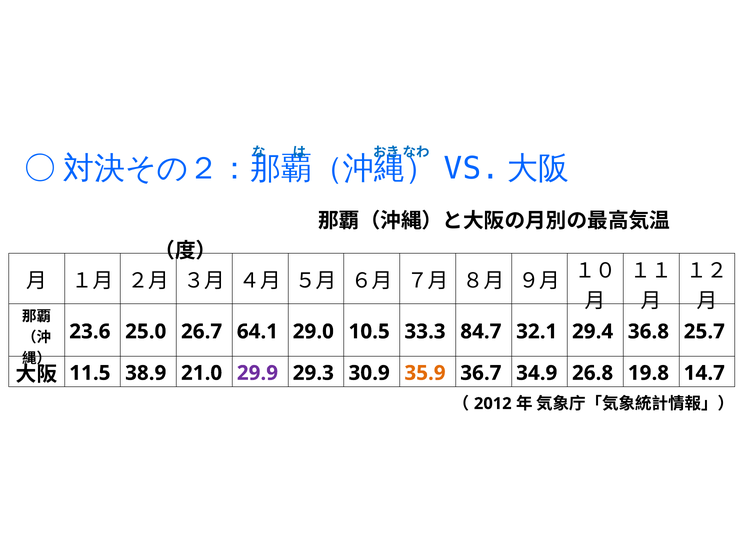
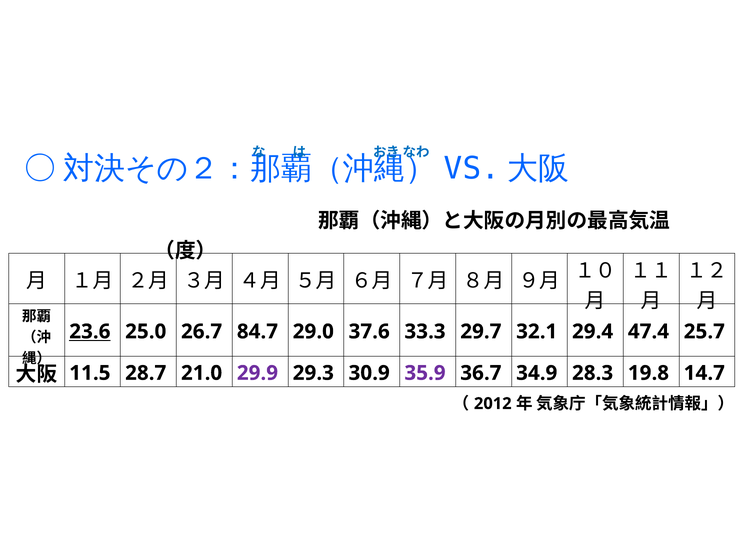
23.6 underline: none -> present (90, 332)
64.1: 64.1 -> 84.7 (257, 332)
10.5: 10.5 -> 37.6 (369, 332)
84.7: 84.7 -> 29.7 (481, 332)
36.8: 36.8 -> 47.4 (648, 332)
38.9: 38.9 -> 28.7 (146, 373)
35.9 colour: orange -> purple (425, 373)
26.8: 26.8 -> 28.3 (593, 373)
